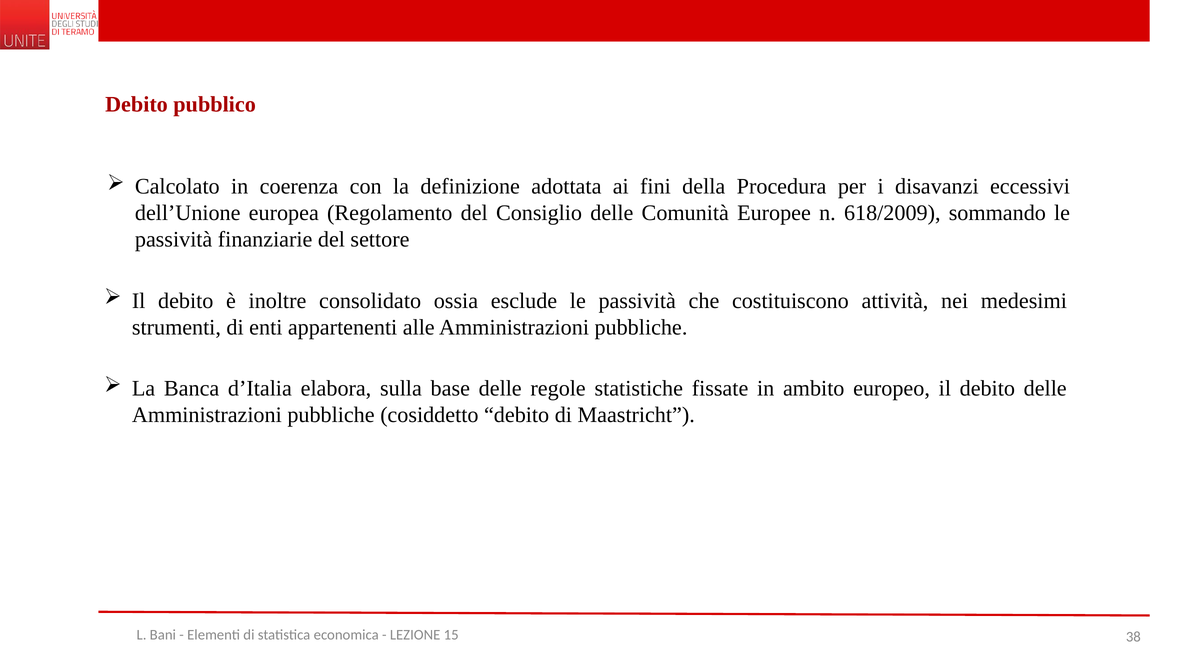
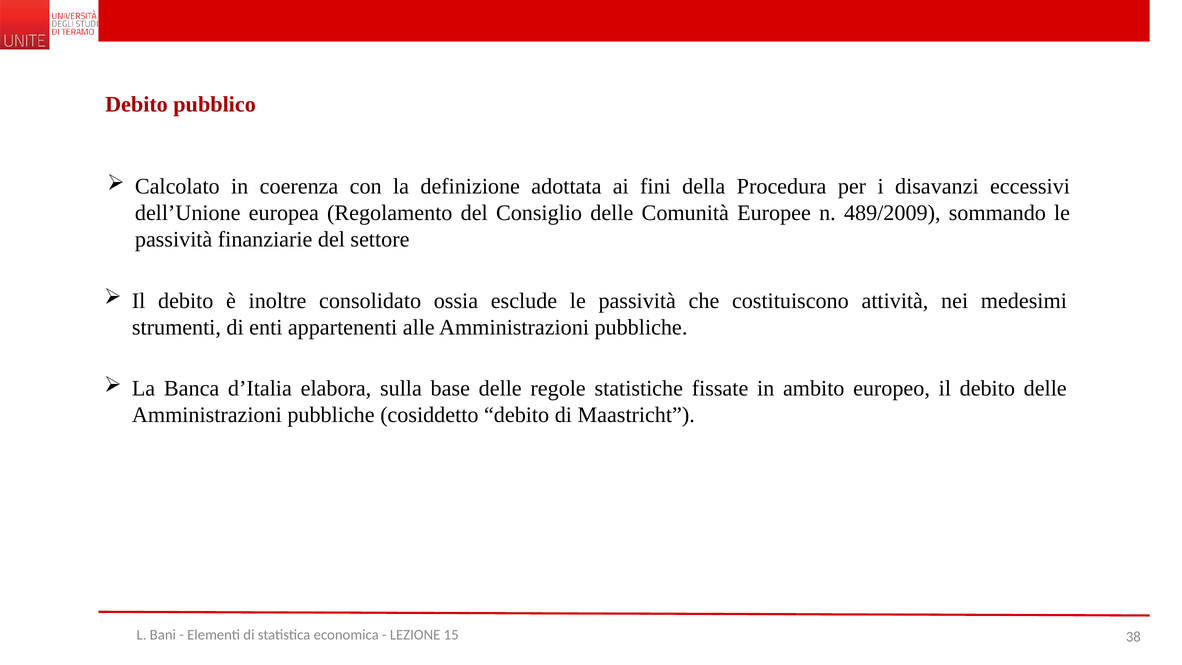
618/2009: 618/2009 -> 489/2009 (892, 213)
